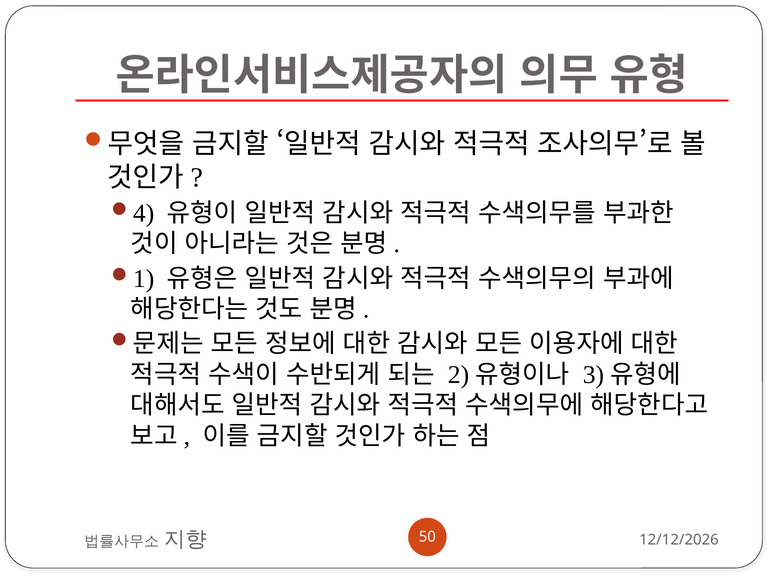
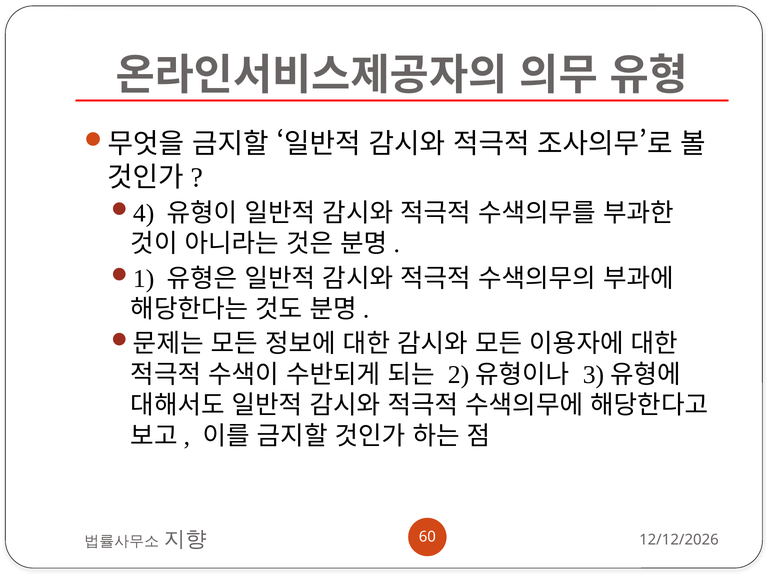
50: 50 -> 60 (427, 537)
